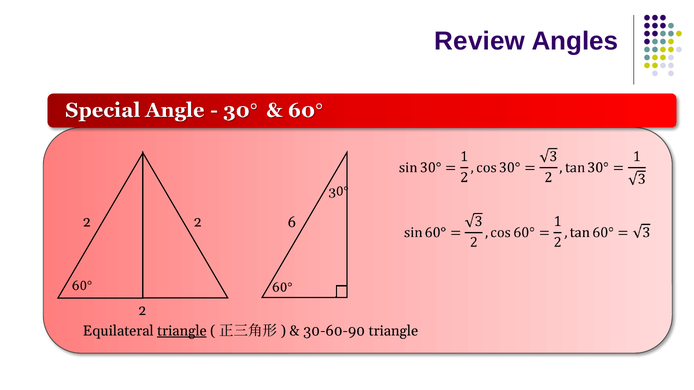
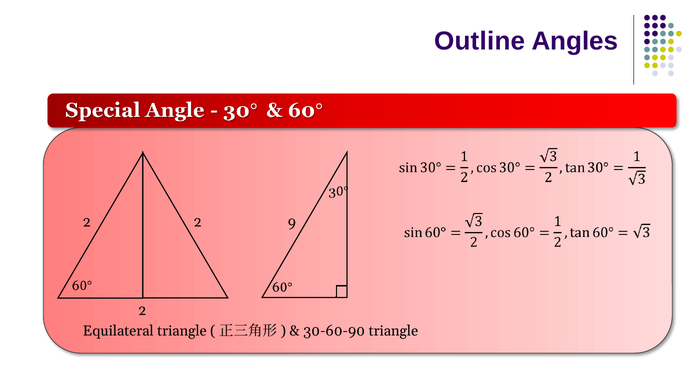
Review: Review -> Outline (480, 41)
6: 6 -> 9 (292, 223)
triangle underline: present -> none (182, 331)
